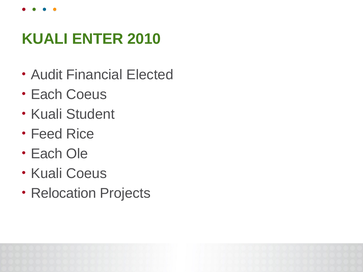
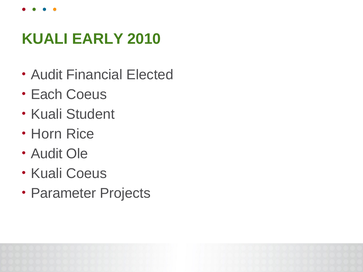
ENTER: ENTER -> EARLY (98, 39)
Feed: Feed -> Horn (47, 134)
Each: Each -> Audit (47, 154)
Relocation: Relocation -> Parameter (63, 193)
